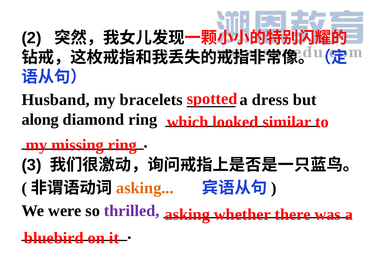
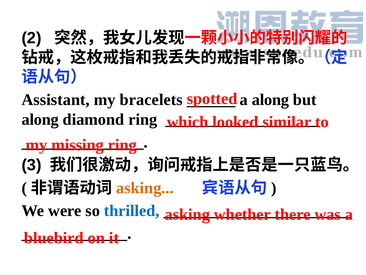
Husband: Husband -> Assistant (56, 100)
a dress: dress -> along (270, 100)
thrilled colour: purple -> blue (132, 210)
